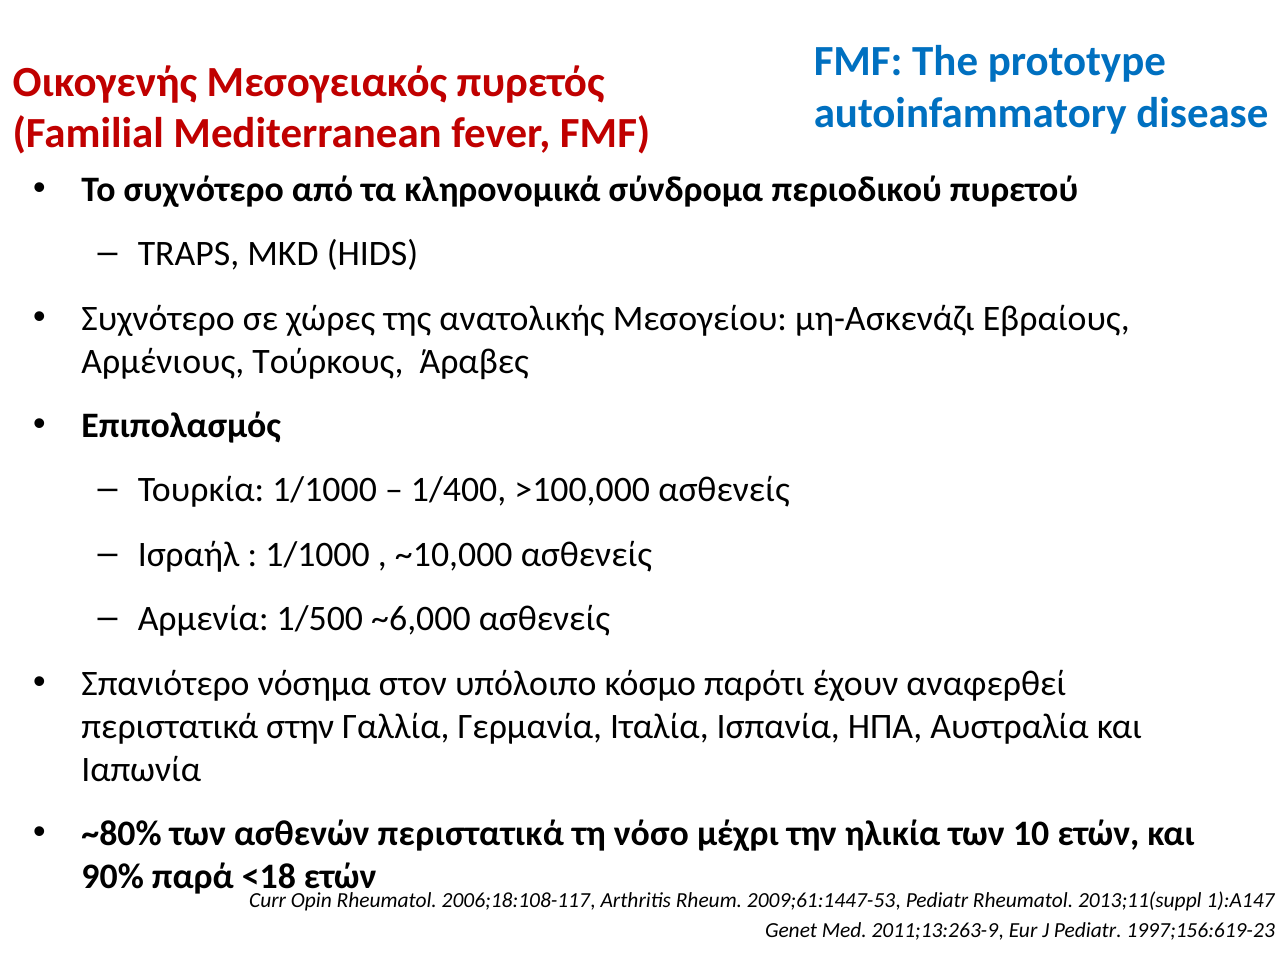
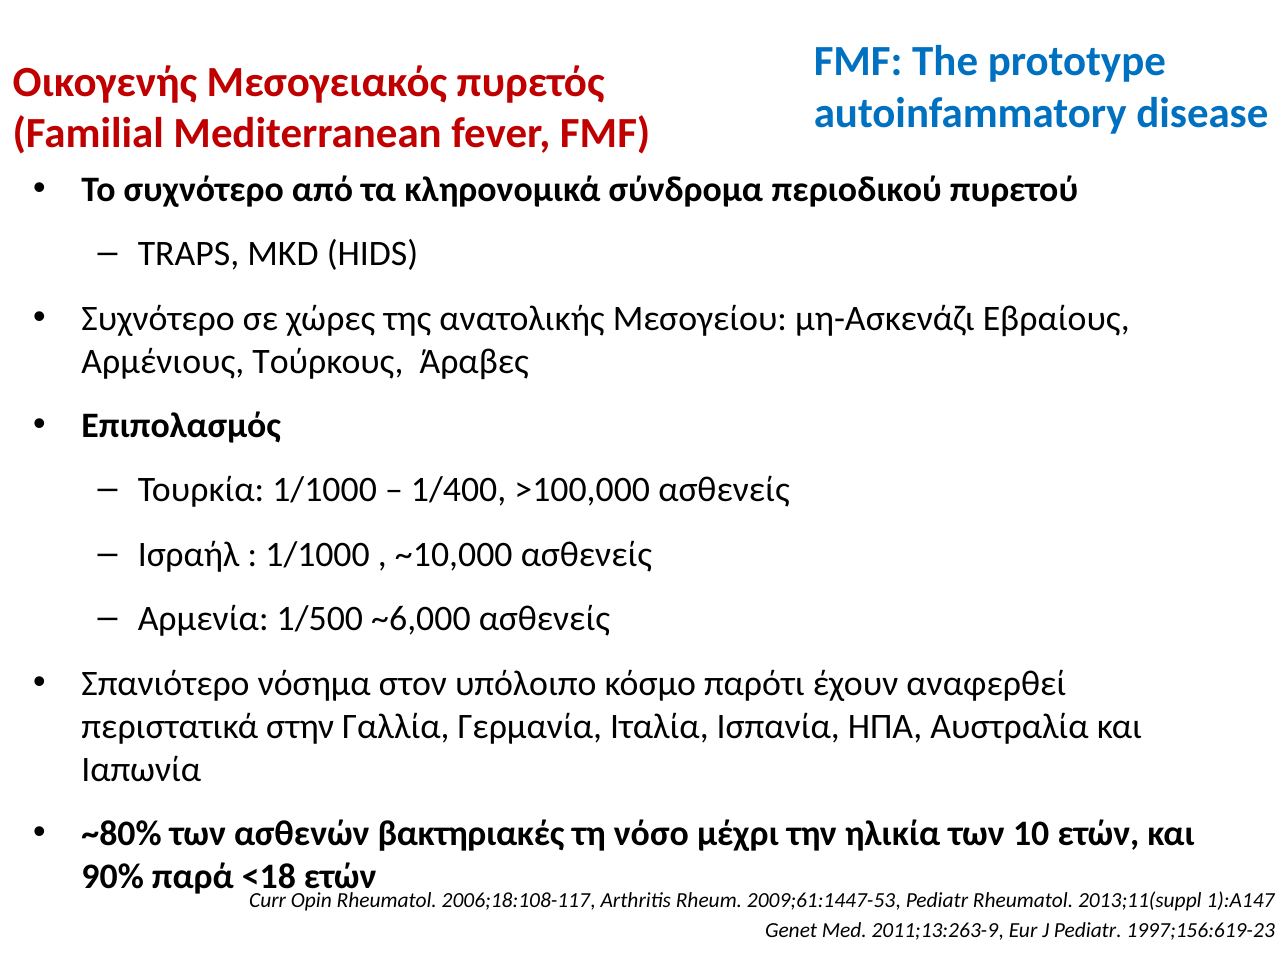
ασθενών περιστατικά: περιστατικά -> βακτηριακές (471, 834)
